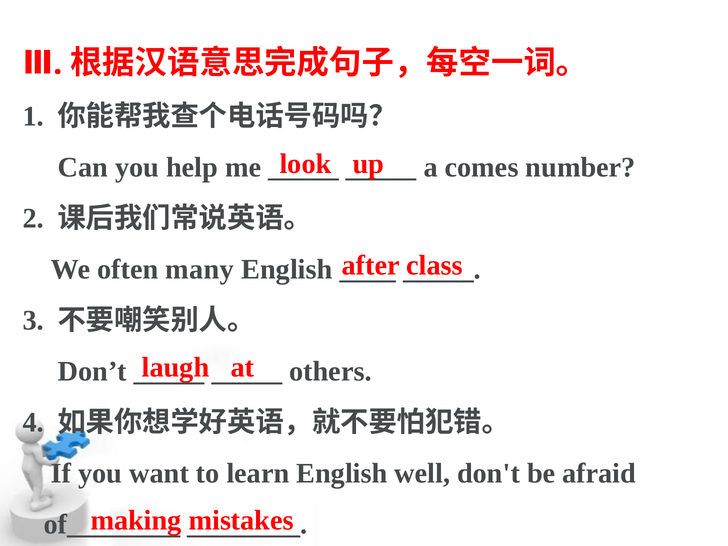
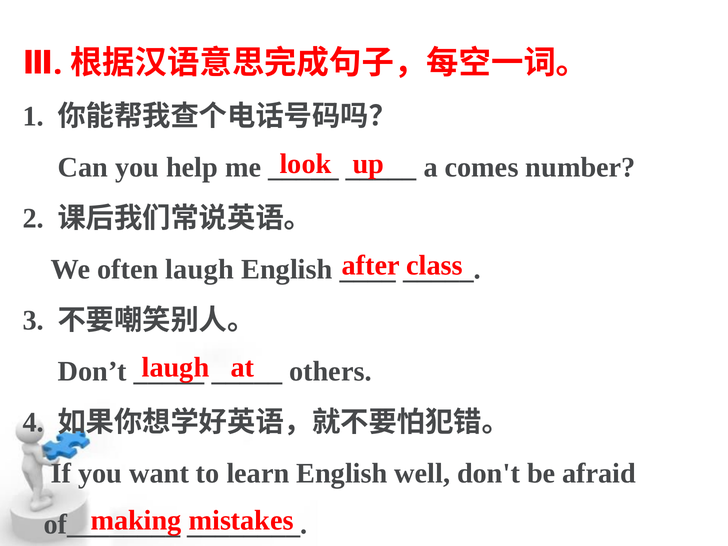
often many: many -> laugh (200, 269)
